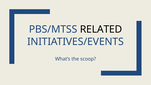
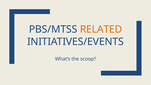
RELATED colour: black -> orange (101, 29)
